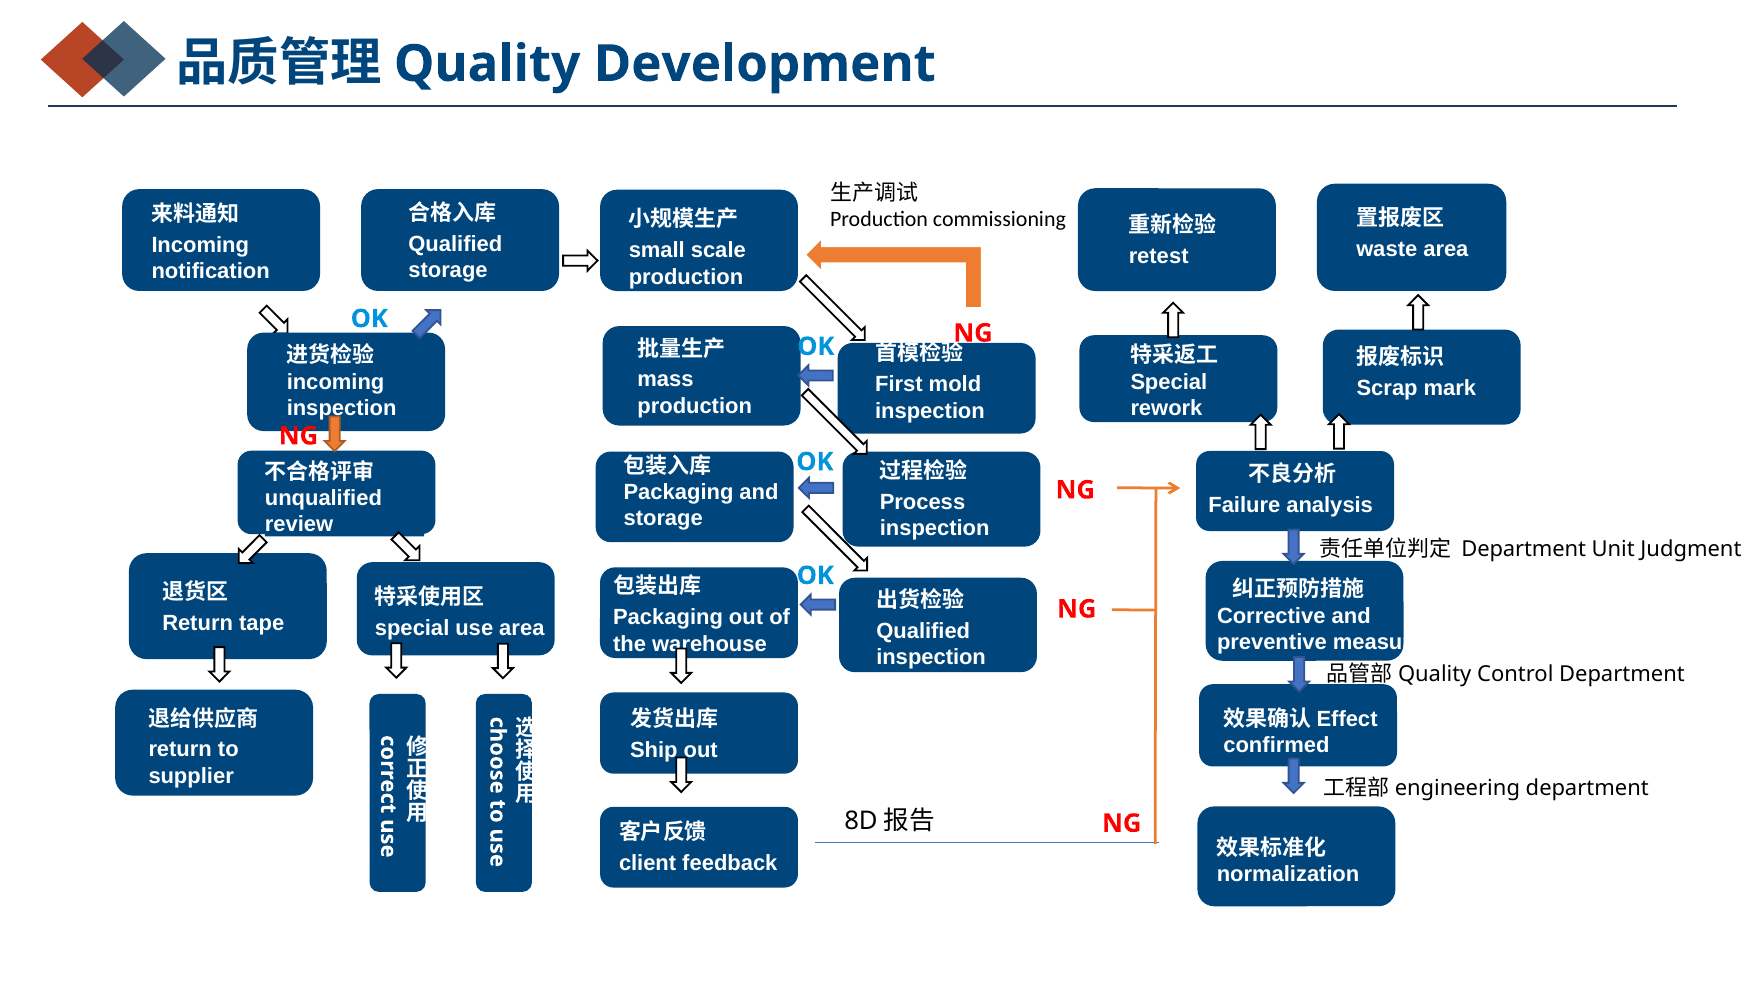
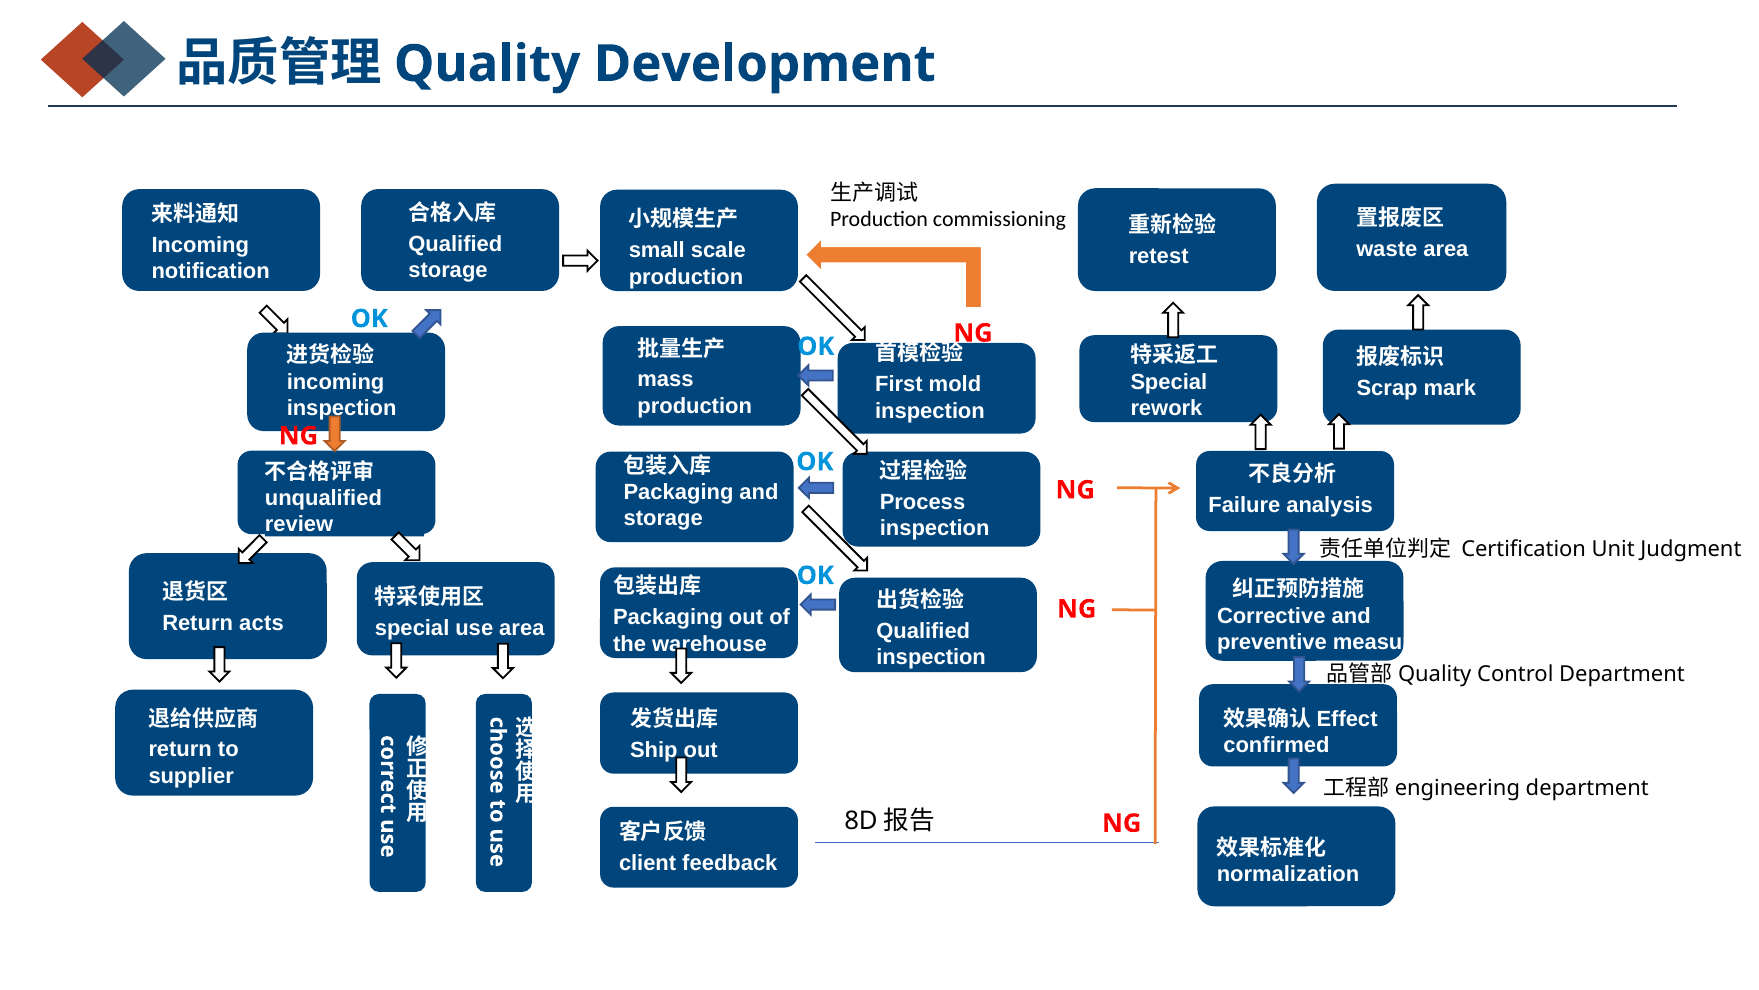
Department: Department -> Certification (1524, 549)
tape: tape -> acts (262, 623)
